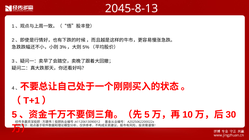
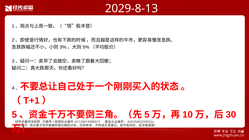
2045-8-13: 2045-8-13 -> 2029-8-13 (131, 9)
